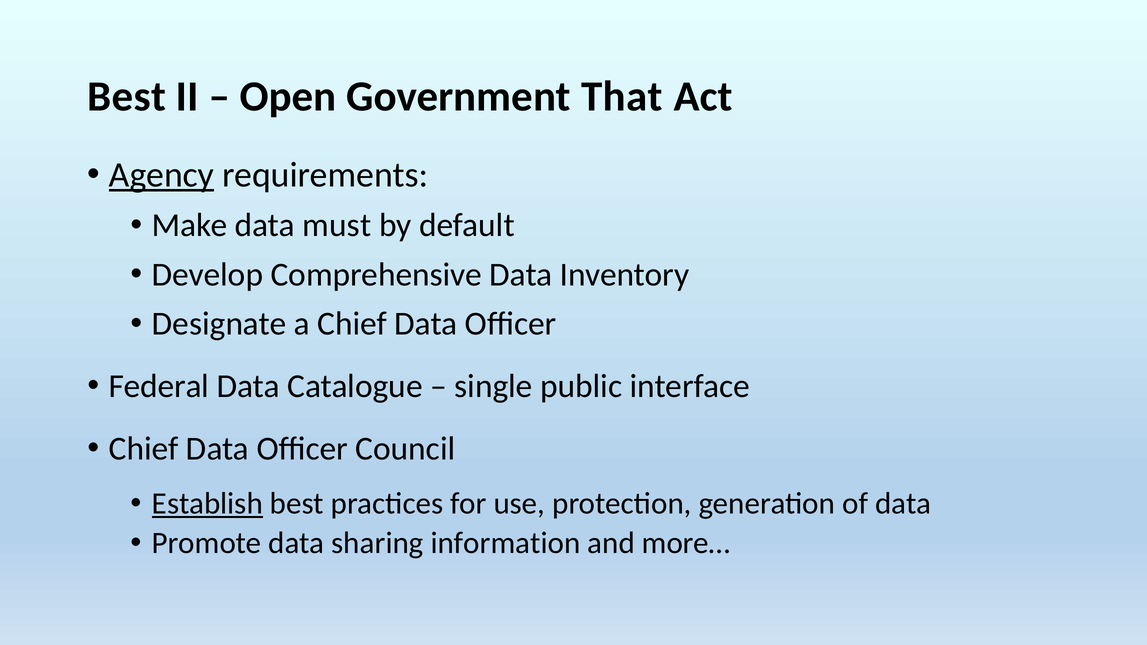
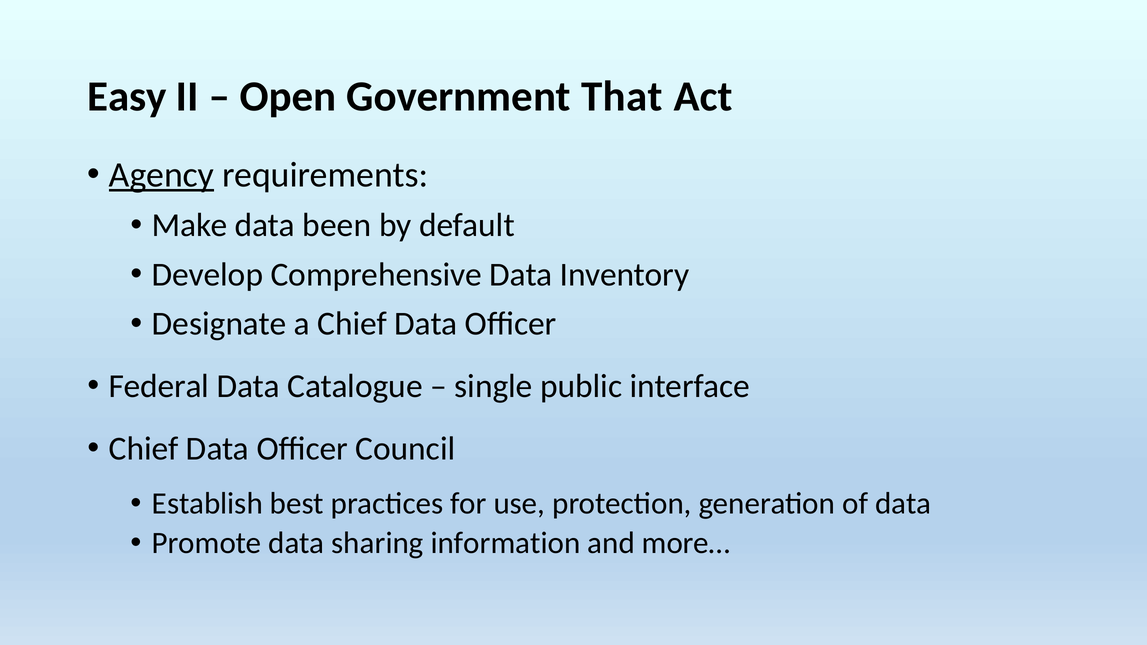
Best: Best -> Easy (127, 96)
must: must -> been (337, 225)
Establish underline: present -> none (207, 504)
